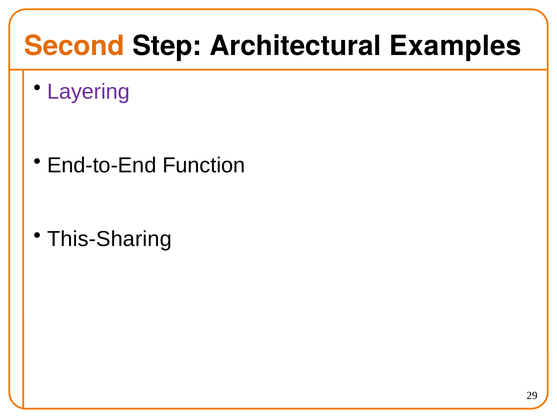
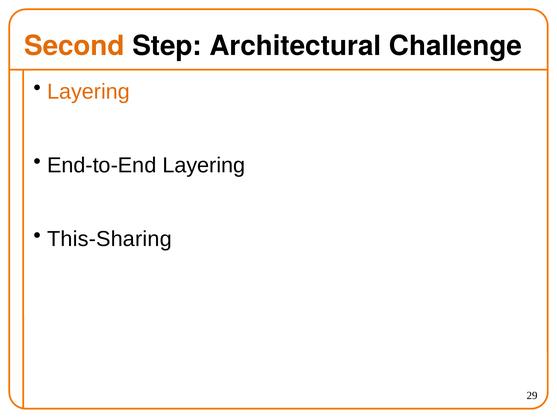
Examples: Examples -> Challenge (455, 46)
Layering colour: purple -> orange (89, 92)
End-to-End Function: Function -> Layering (204, 165)
